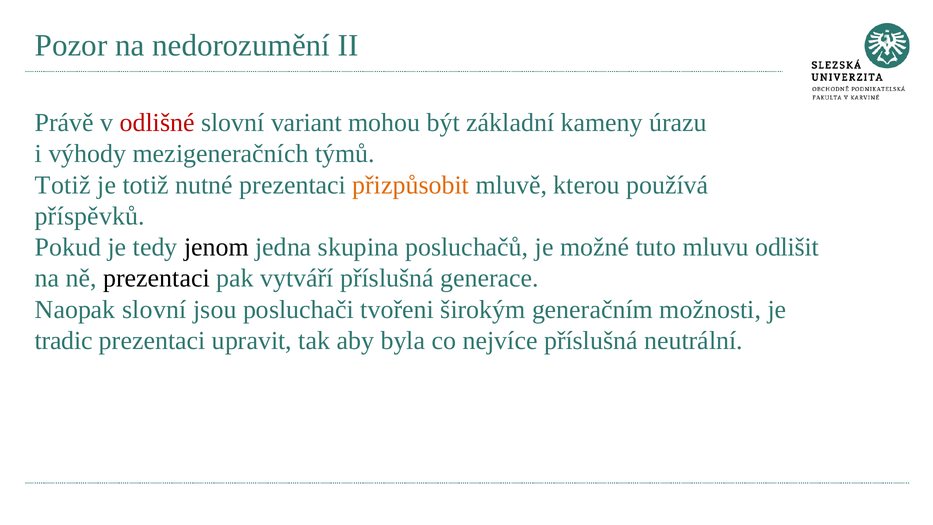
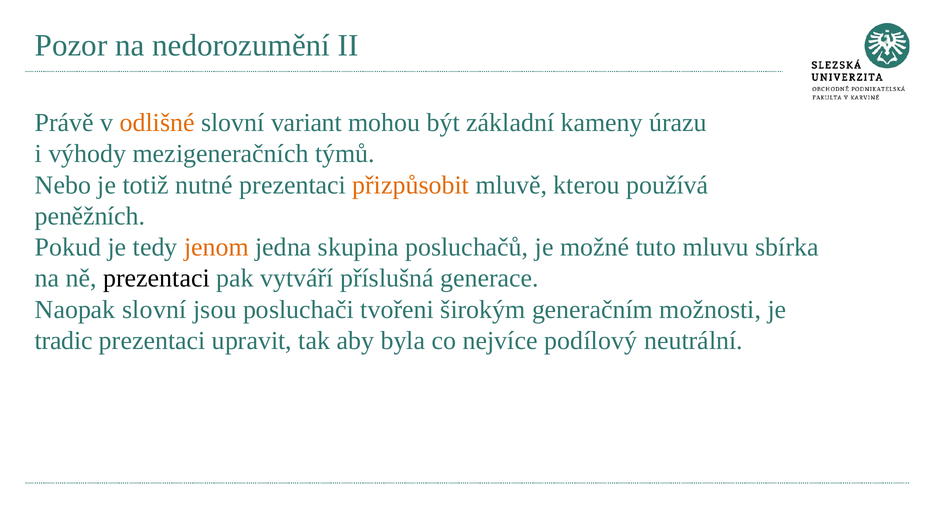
odlišné colour: red -> orange (157, 123)
Totiž: Totiž -> Nebo (63, 185)
příspěvků: příspěvků -> peněžních (90, 216)
jenom colour: black -> orange (216, 247)
odlišit: odlišit -> sbírka (787, 247)
nejvíce příslušná: příslušná -> podílový (591, 341)
